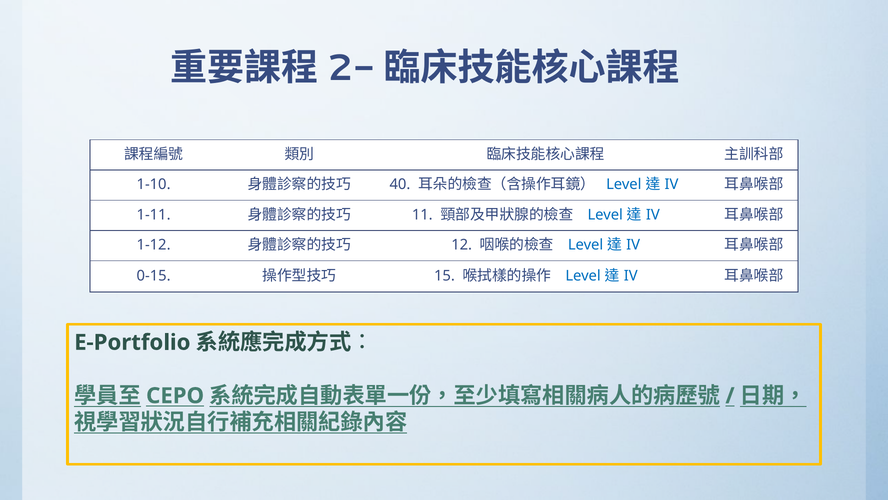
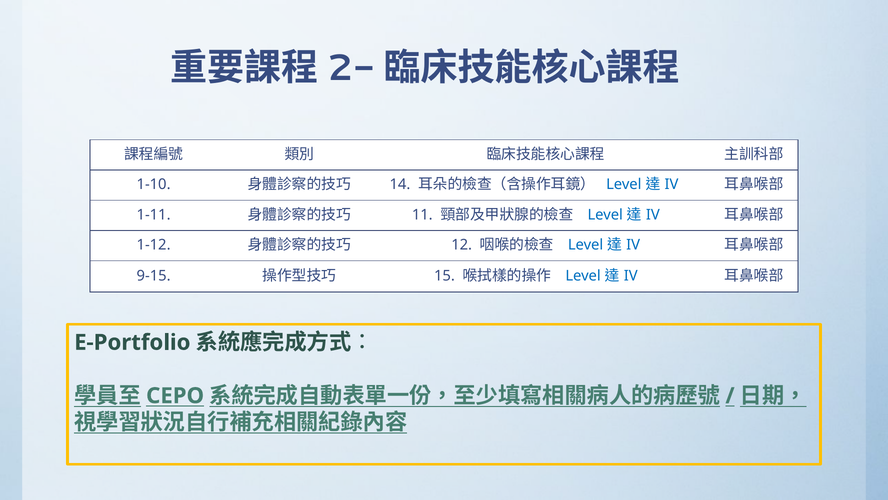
40: 40 -> 14 (400, 184)
0-15: 0-15 -> 9-15 (154, 275)
